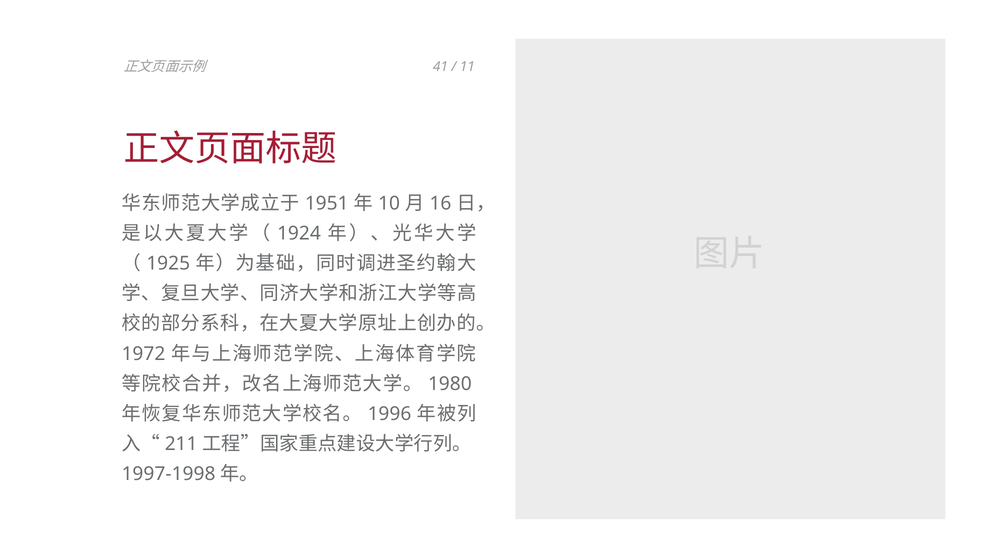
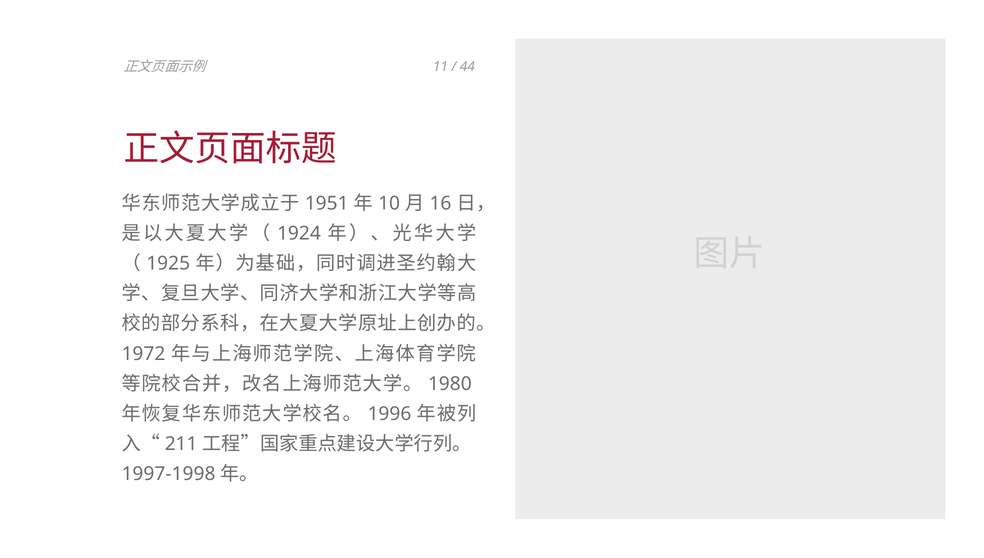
41: 41 -> 11 (440, 67)
11: 11 -> 44 (467, 67)
